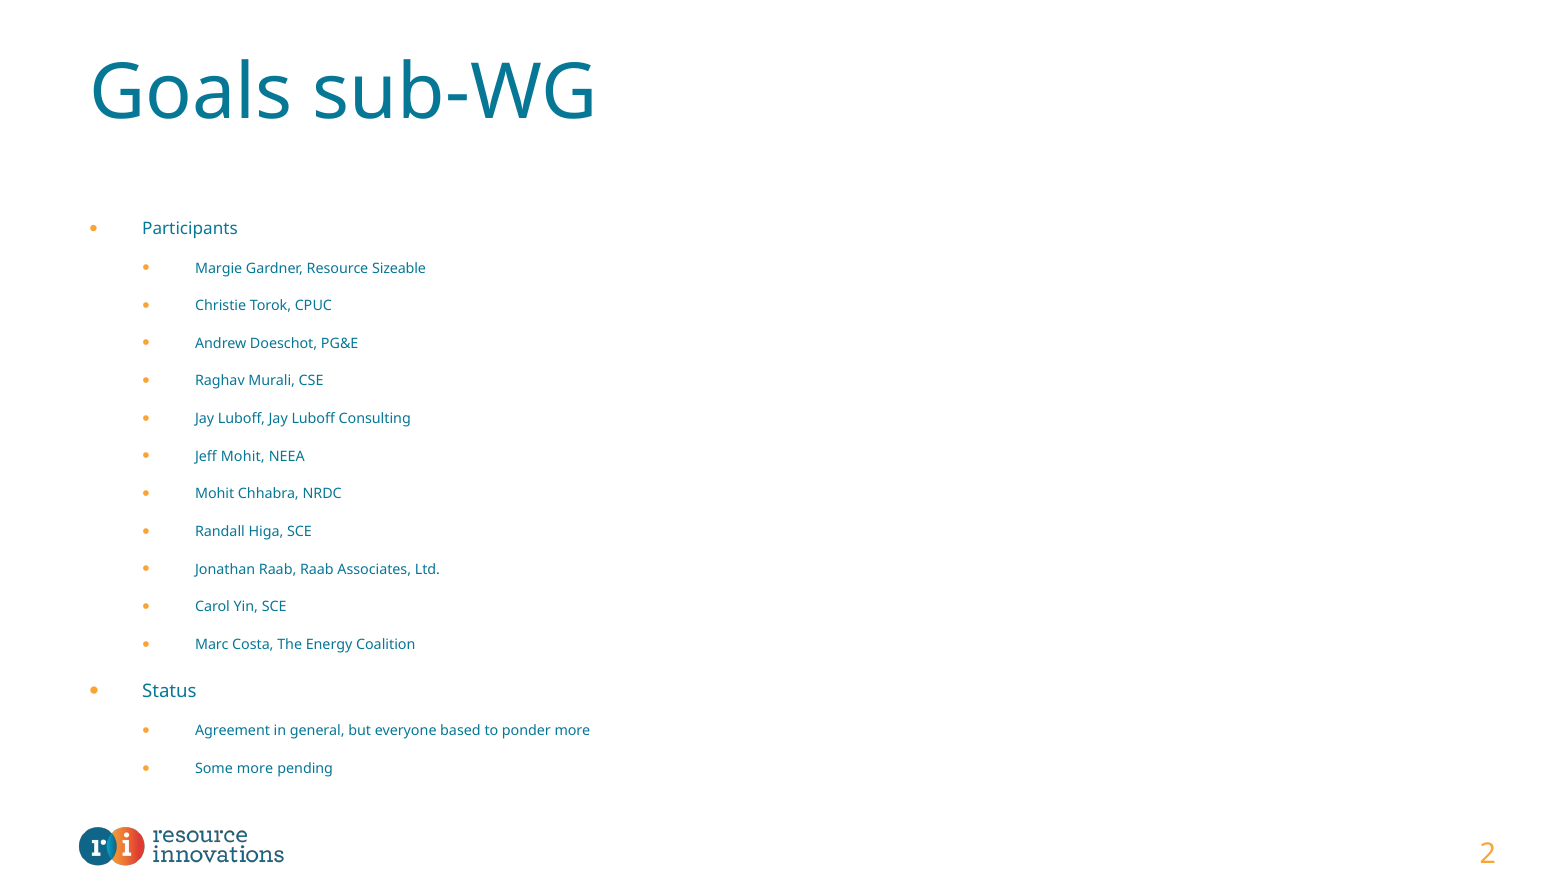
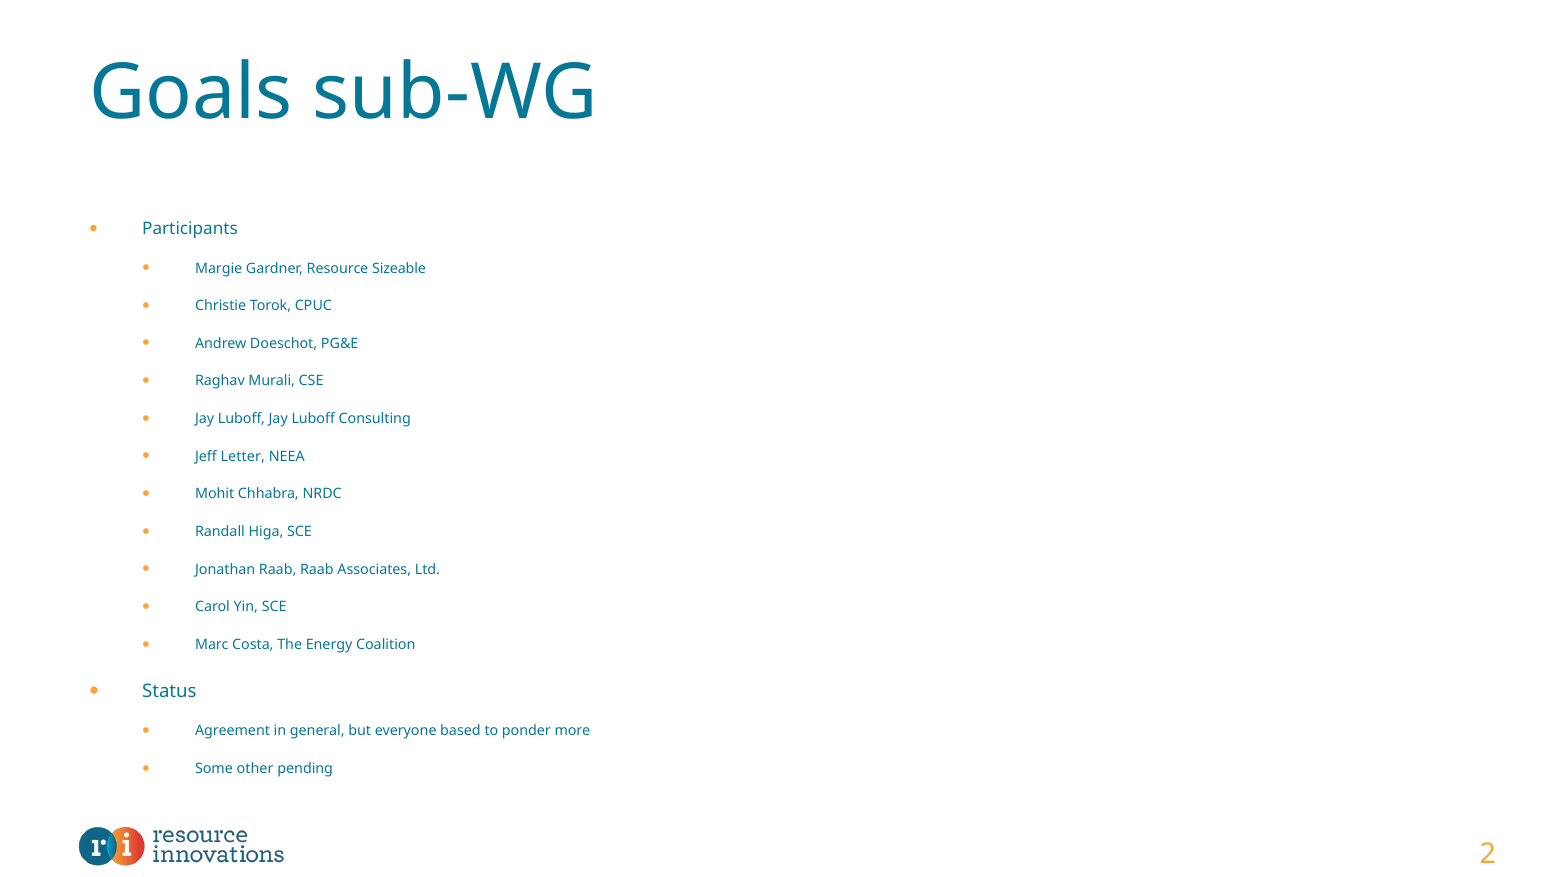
Jeff Mohit: Mohit -> Letter (243, 456)
Some more: more -> other (255, 768)
